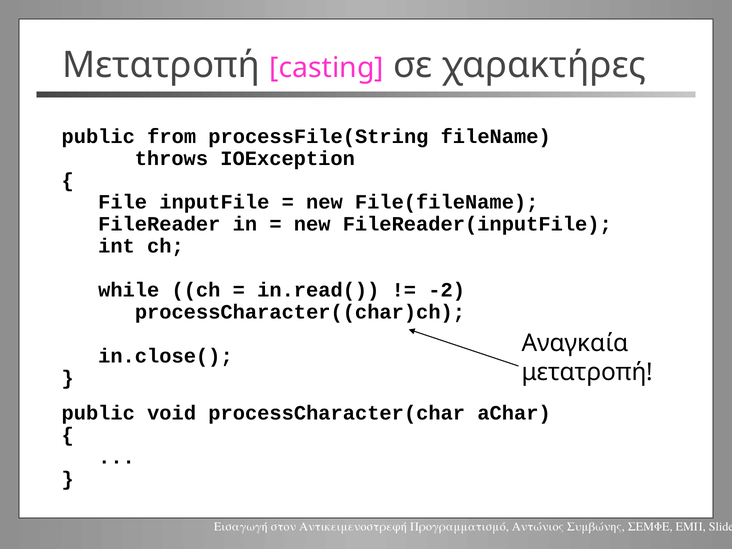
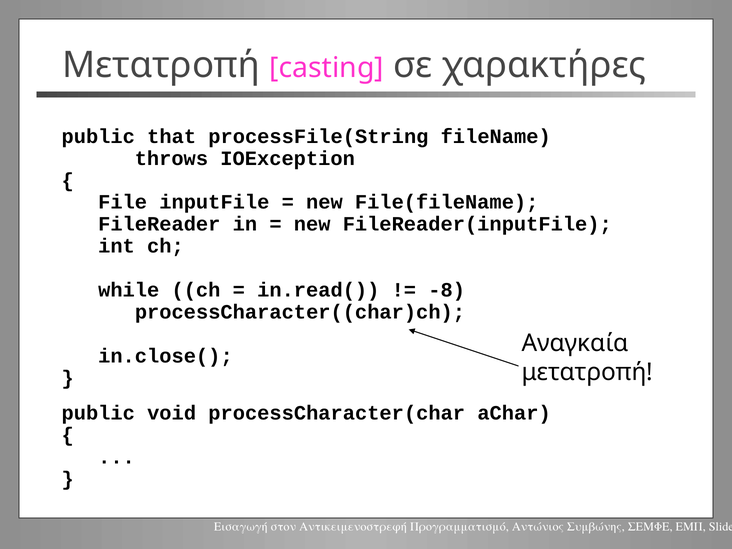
from: from -> that (172, 136)
-2: -2 -> -8 (447, 290)
